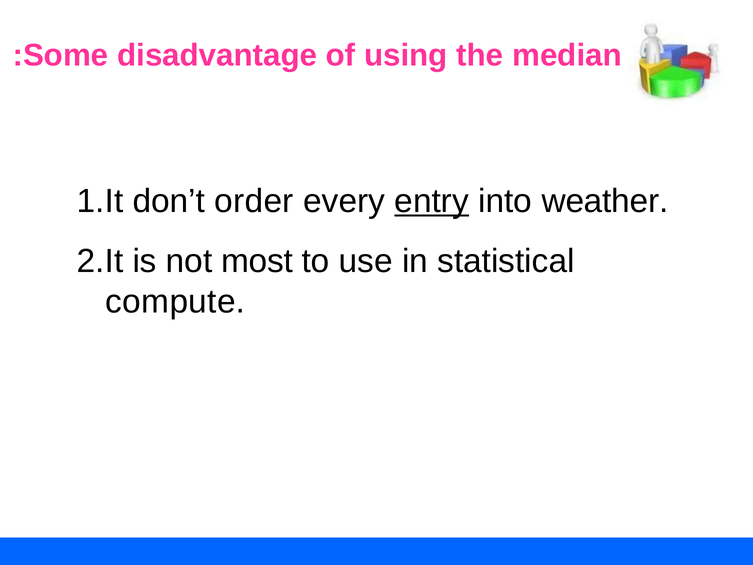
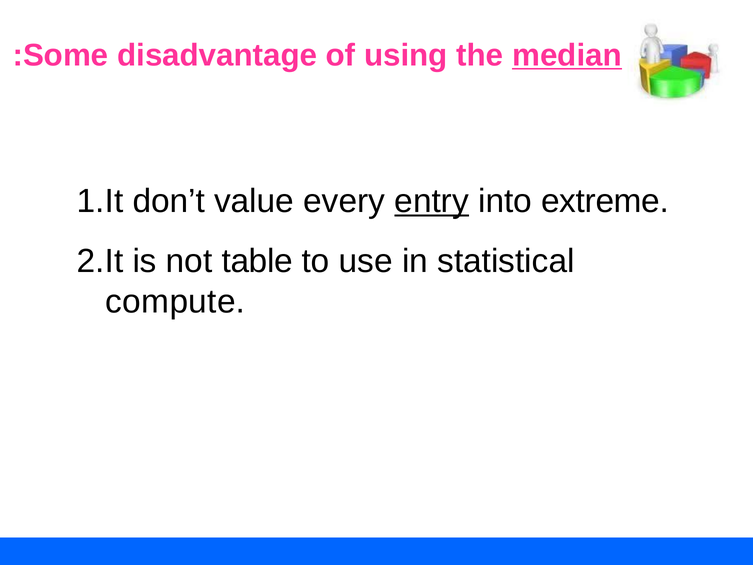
median underline: none -> present (567, 55)
order: order -> value (254, 201)
weather: weather -> extreme (605, 201)
most: most -> table (257, 261)
